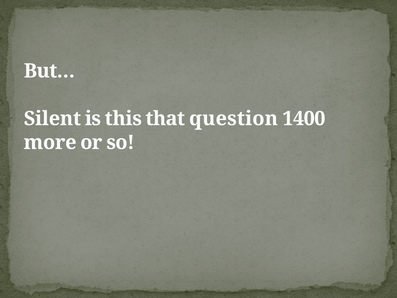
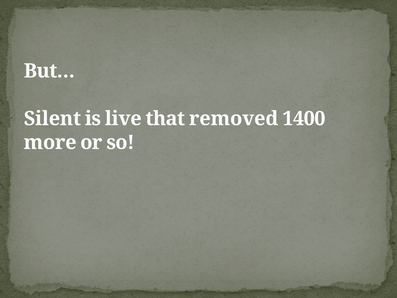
this: this -> live (123, 119)
question: question -> removed (234, 119)
